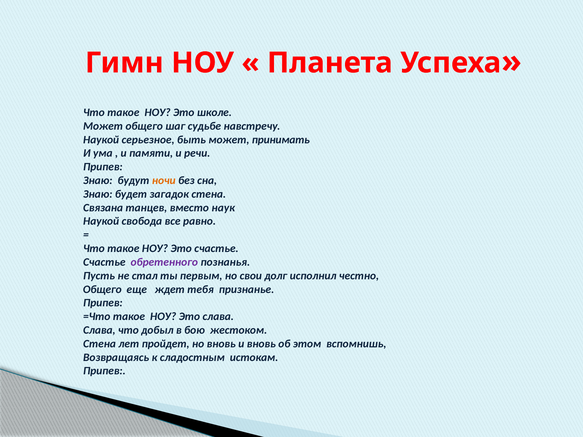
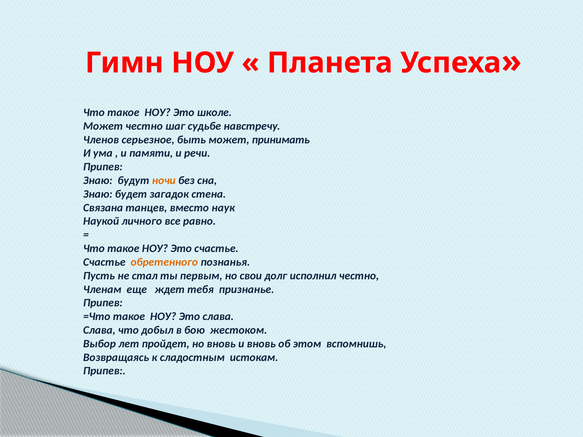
Может общего: общего -> честно (144, 126)
Наукой: Наукой -> Членов (101, 140)
свобода: свобода -> личного (142, 221)
обретенного colour: purple -> orange (164, 262)
Общего: Общего -> Членам (102, 289)
Стена: Стена -> Выбор (99, 344)
